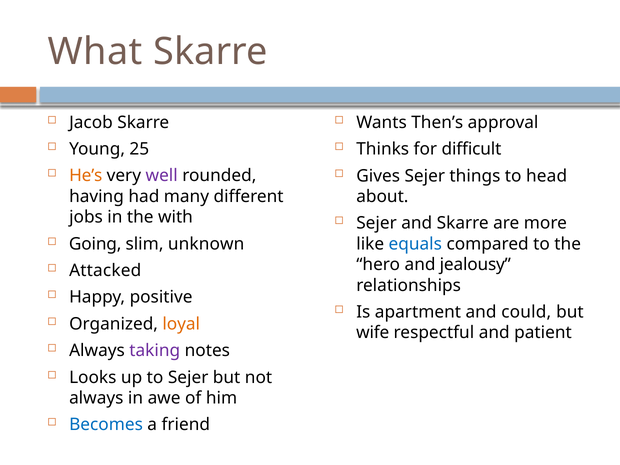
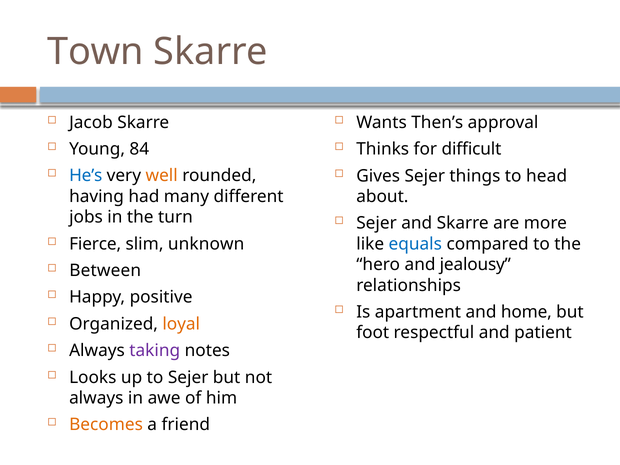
What: What -> Town (96, 52)
25: 25 -> 84 (139, 149)
He’s colour: orange -> blue (86, 176)
well colour: purple -> orange (162, 176)
with: with -> turn (175, 217)
Going: Going -> Fierce (95, 244)
Attacked: Attacked -> Between (105, 271)
could: could -> home (526, 312)
wife: wife -> foot (373, 333)
Becomes colour: blue -> orange (106, 425)
